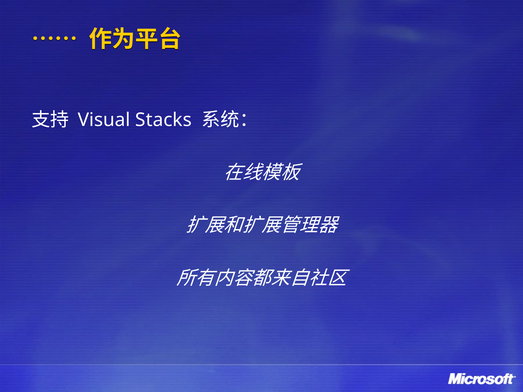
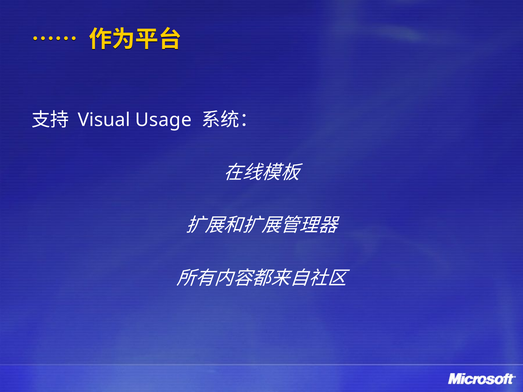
Stacks: Stacks -> Usage (164, 120)
